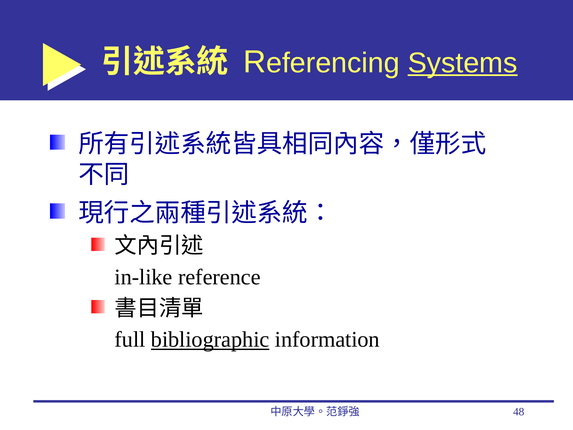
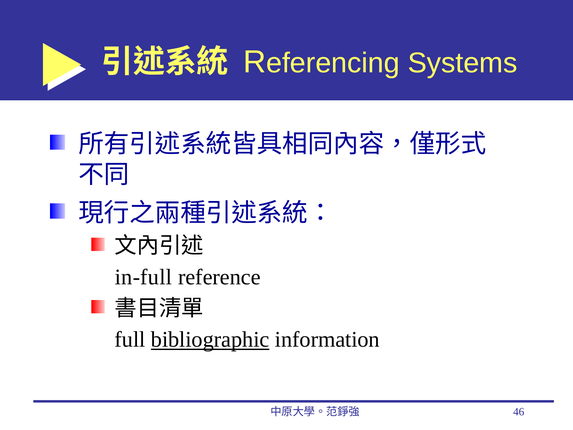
Systems underline: present -> none (463, 63)
in-like: in-like -> in-full (143, 277)
48: 48 -> 46 (519, 411)
